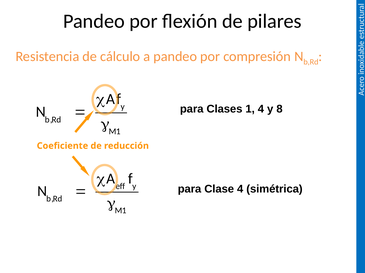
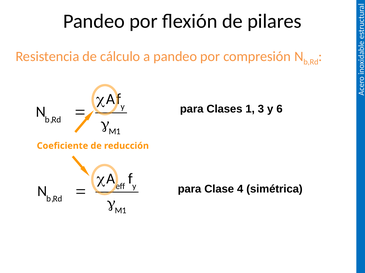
1 4: 4 -> 3 (261, 109)
8: 8 -> 6 (279, 109)
